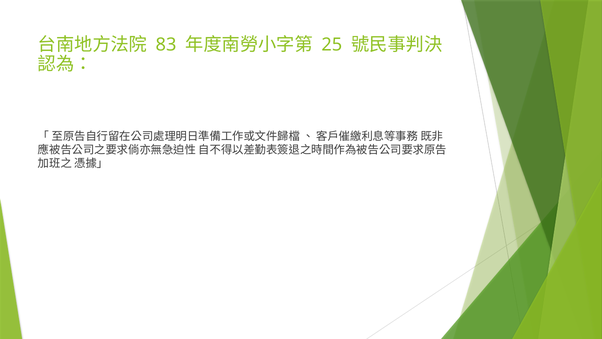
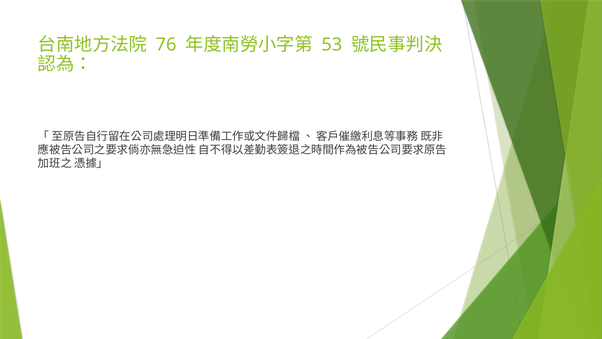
83: 83 -> 76 (166, 45)
25: 25 -> 53 (332, 45)
